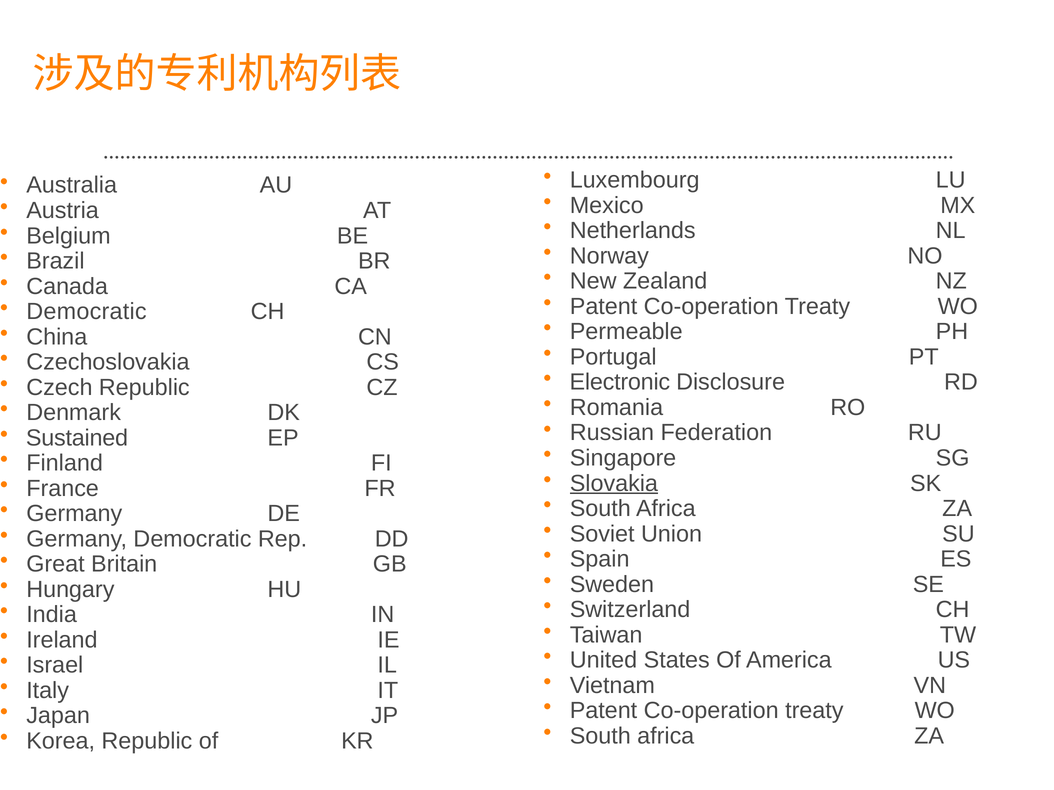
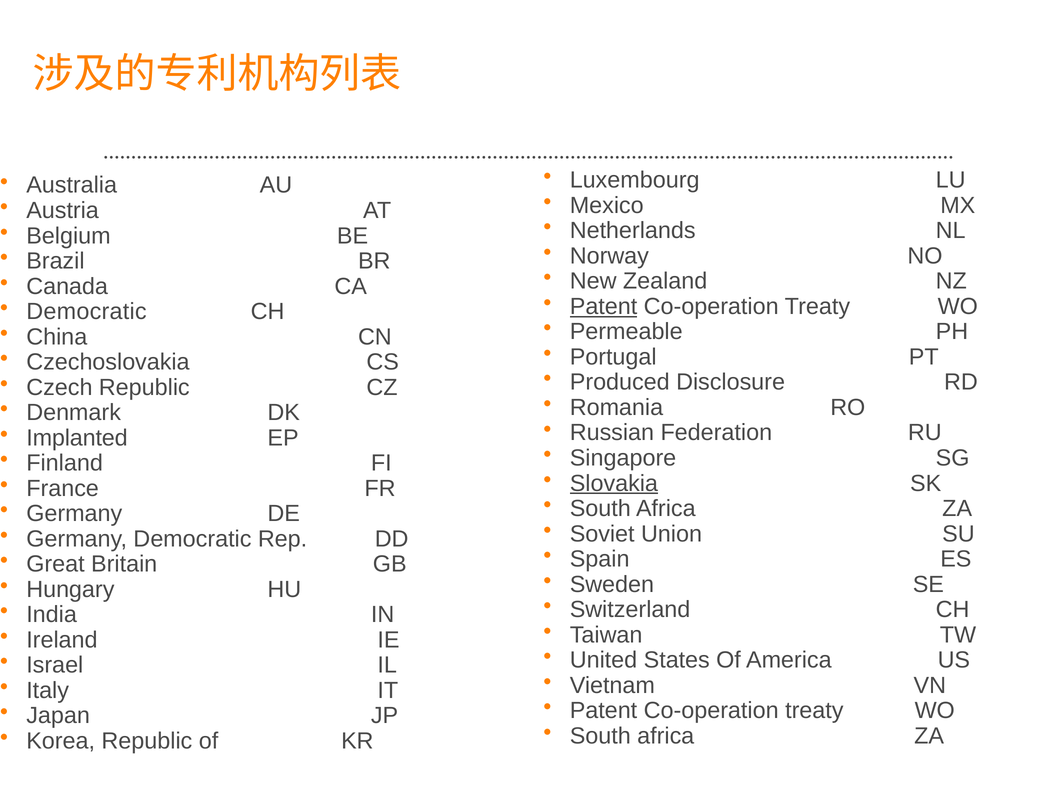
Patent underline: none -> present (604, 307)
Electronic: Electronic -> Produced (620, 383)
Sustained: Sustained -> Implanted (77, 438)
